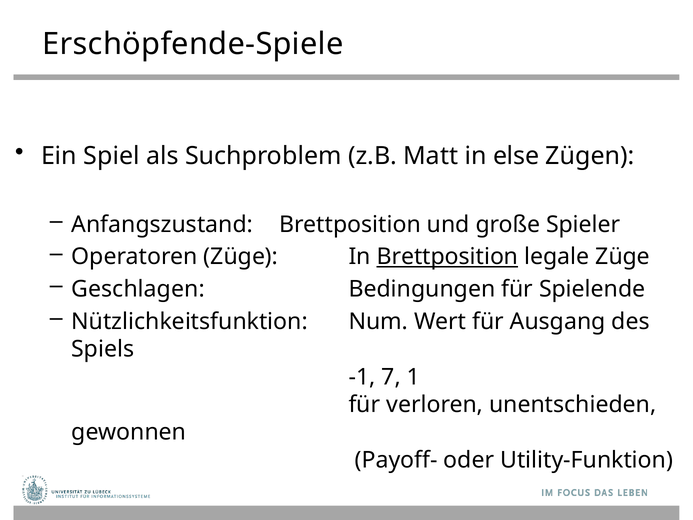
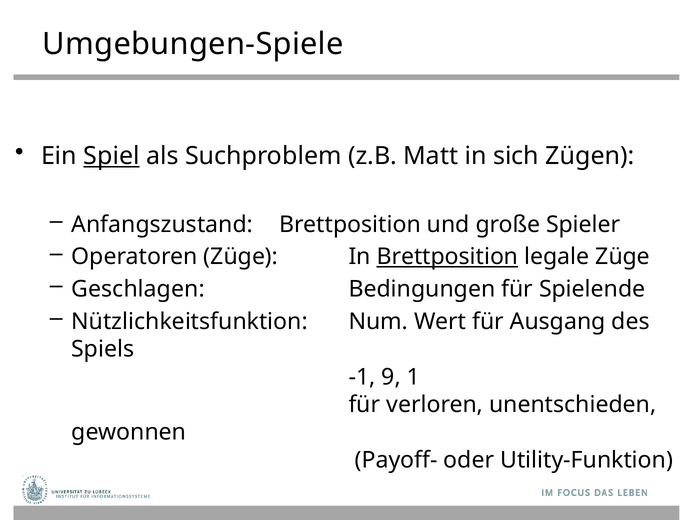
Erschöpfende-Spiele: Erschöpfende-Spiele -> Umgebungen-Spiele (193, 44)
Spiel underline: none -> present (112, 156)
else: else -> sich (516, 156)
7: 7 -> 9 (391, 377)
